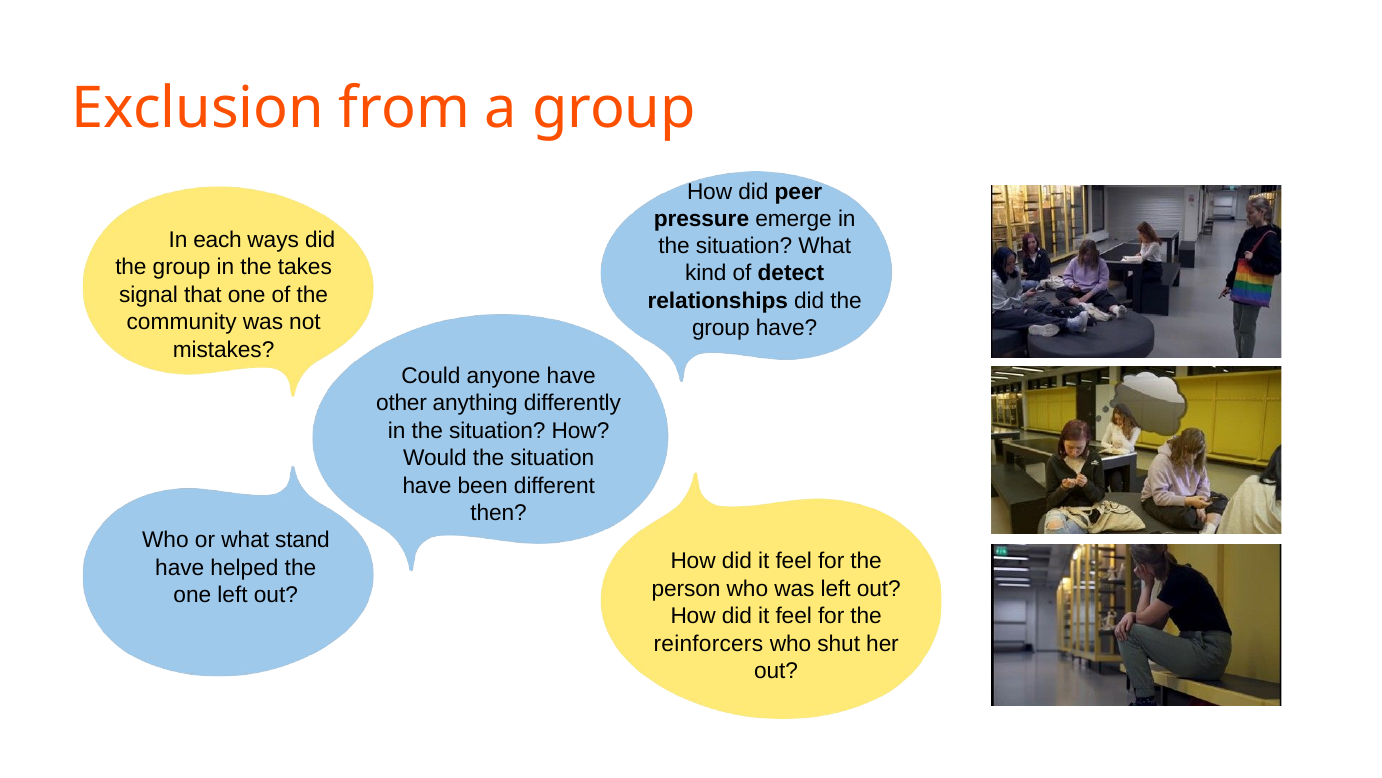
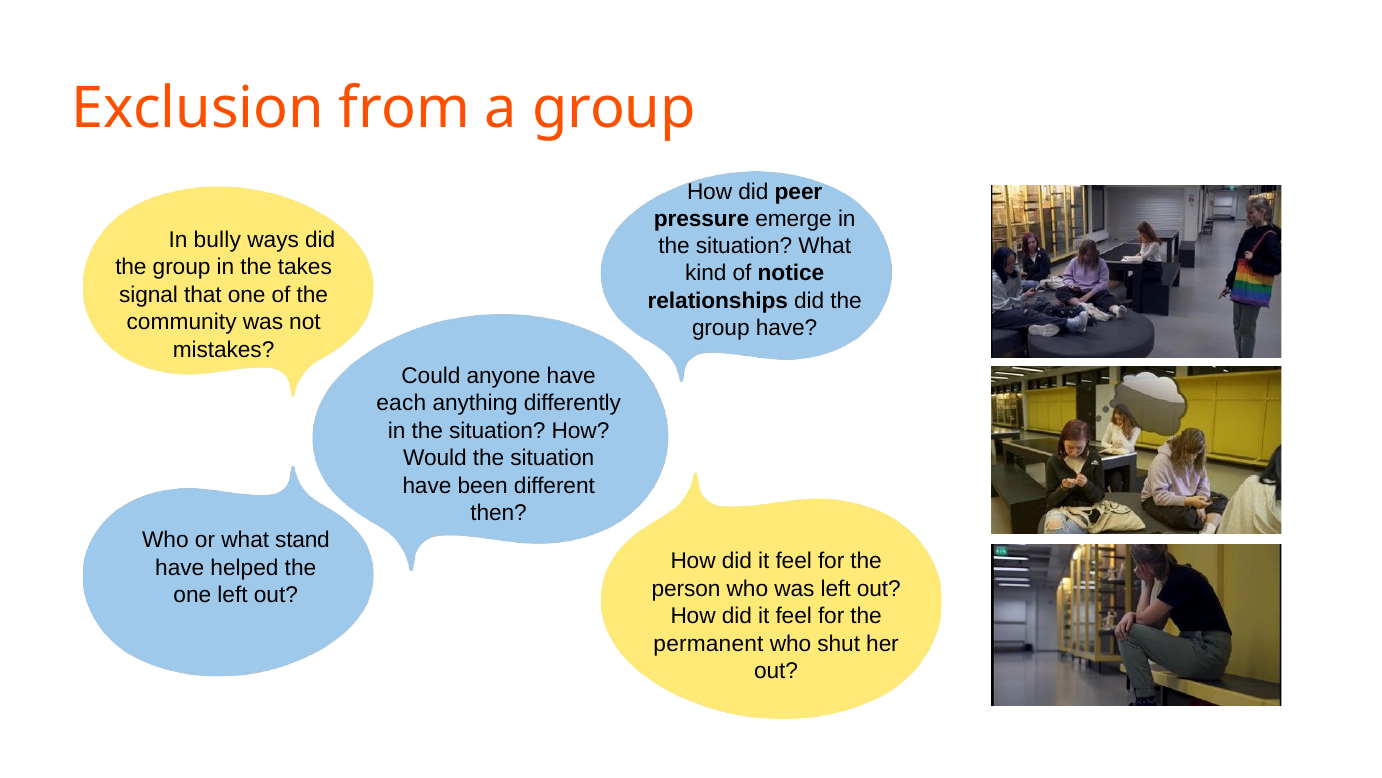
each: each -> bully (217, 239)
detect: detect -> notice (791, 273)
other: other -> each (401, 403)
reinforcers: reinforcers -> permanent (708, 643)
